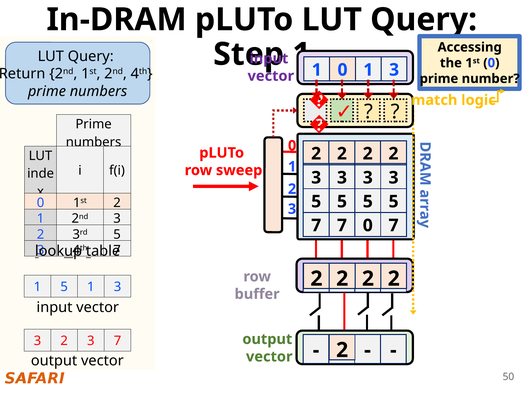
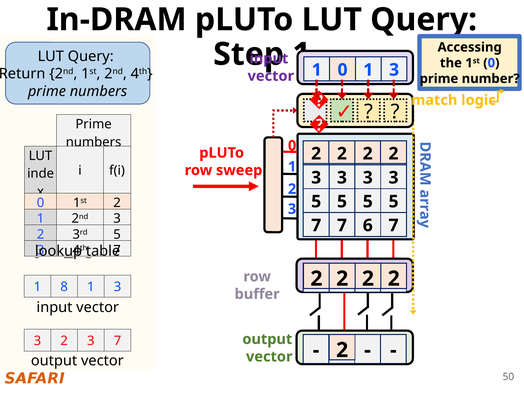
7 0: 0 -> 6 (368, 225)
1 5: 5 -> 8 (64, 287)
